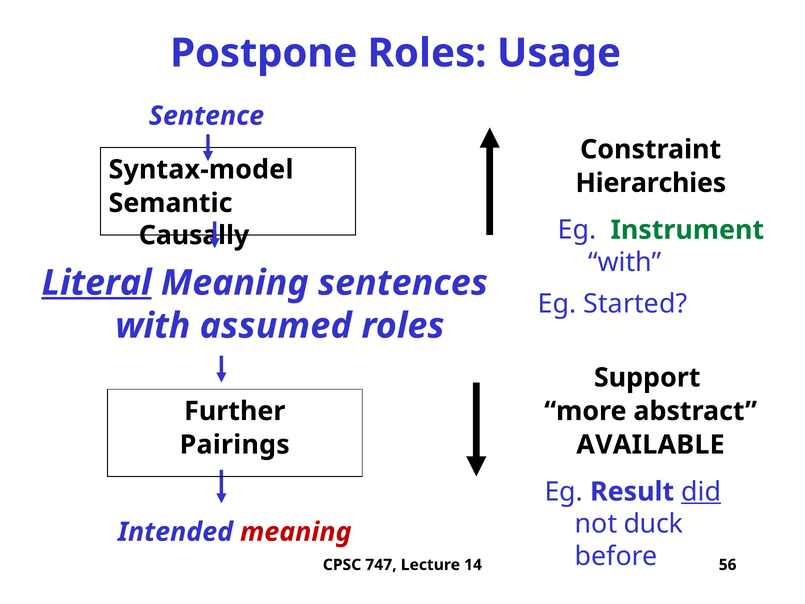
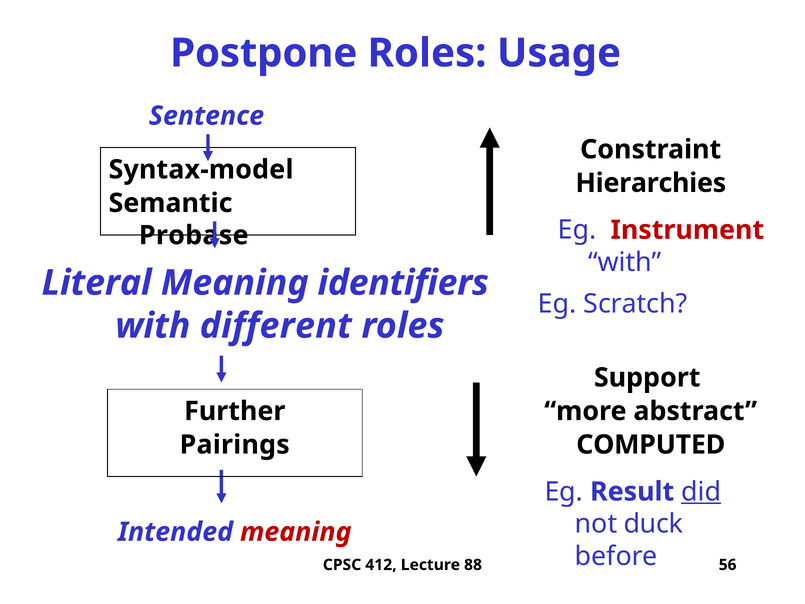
Instrument colour: green -> red (687, 230)
Causally: Causally -> Probase (194, 235)
Literal underline: present -> none (97, 283)
sentences: sentences -> identifiers (403, 283)
Started: Started -> Scratch (635, 304)
assumed: assumed -> different (276, 326)
AVAILABLE: AVAILABLE -> COMPUTED (651, 445)
747: 747 -> 412 (381, 565)
14: 14 -> 88 (473, 565)
